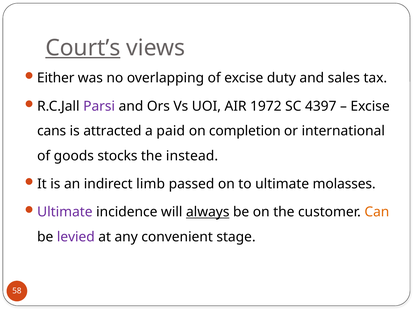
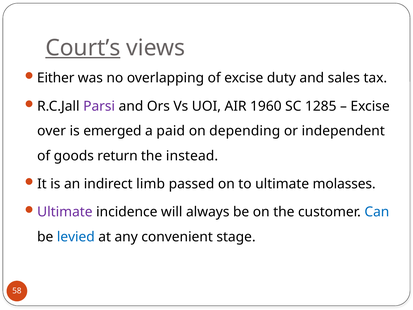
1972: 1972 -> 1960 (266, 106)
4397: 4397 -> 1285 (321, 106)
cans: cans -> over (52, 131)
attracted: attracted -> emerged (112, 131)
completion: completion -> depending (245, 131)
international: international -> independent (343, 131)
stocks: stocks -> return (117, 156)
always underline: present -> none (208, 212)
Can colour: orange -> blue (377, 212)
levied colour: purple -> blue (76, 237)
